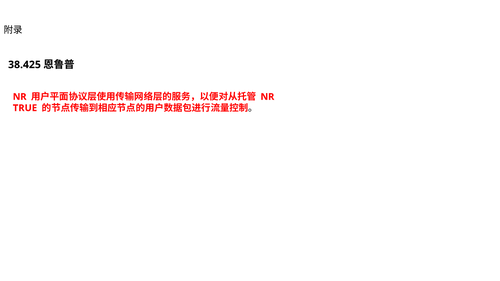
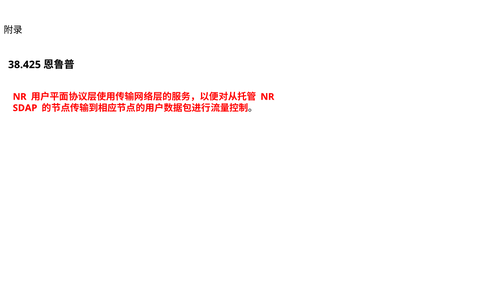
TRUE: TRUE -> SDAP (25, 108)
